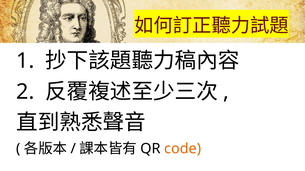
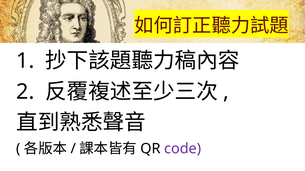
code colour: orange -> purple (183, 149)
